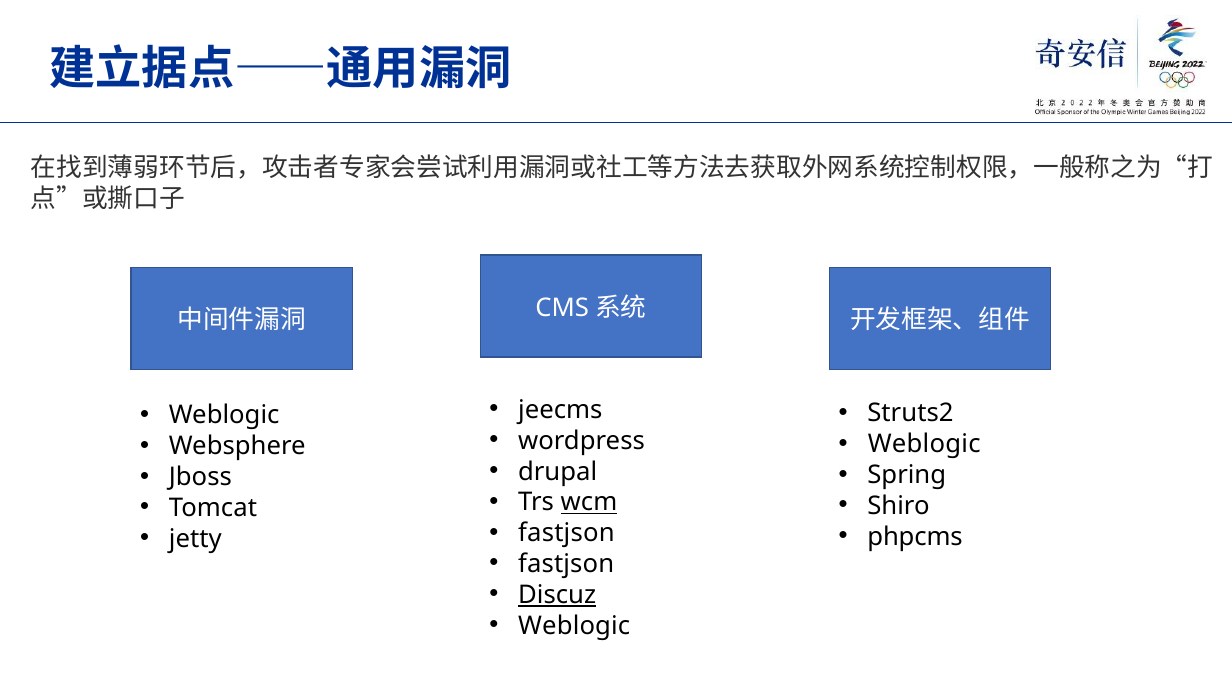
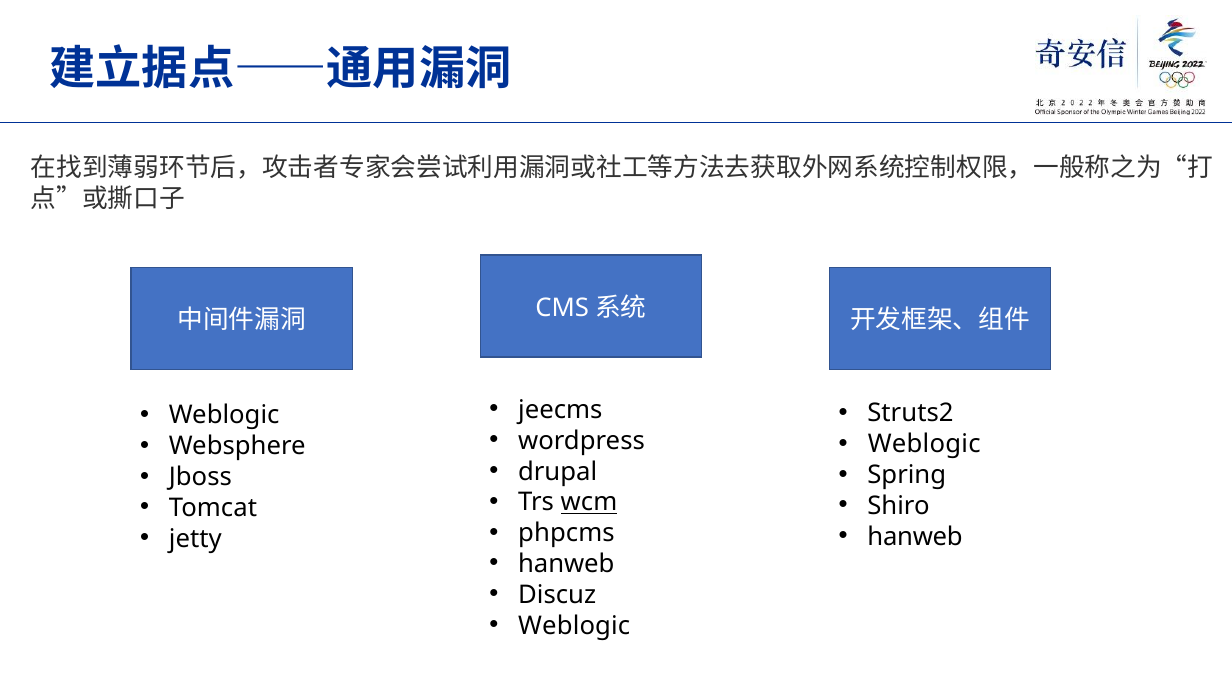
fastjson: fastjson -> phpcms (566, 533)
phpcms: phpcms -> hanweb (915, 537)
fastjson: fastjson -> hanweb (566, 564)
Discuz underline: present -> none (557, 595)
